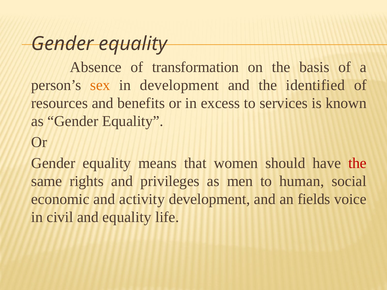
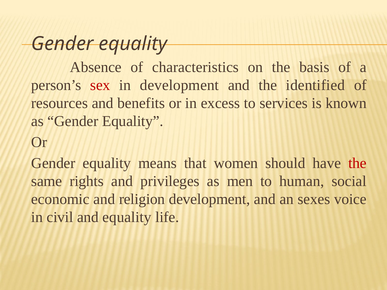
transformation: transformation -> characteristics (195, 67)
sex colour: orange -> red (100, 85)
activity: activity -> religion (142, 199)
fields: fields -> sexes (314, 199)
